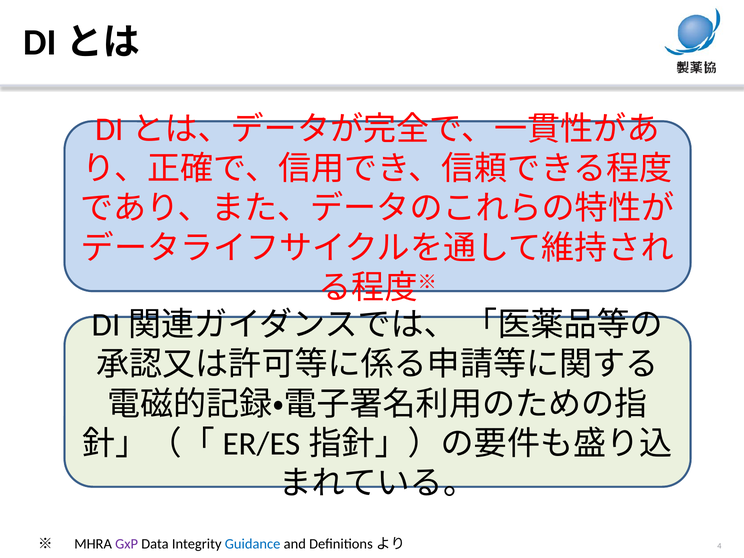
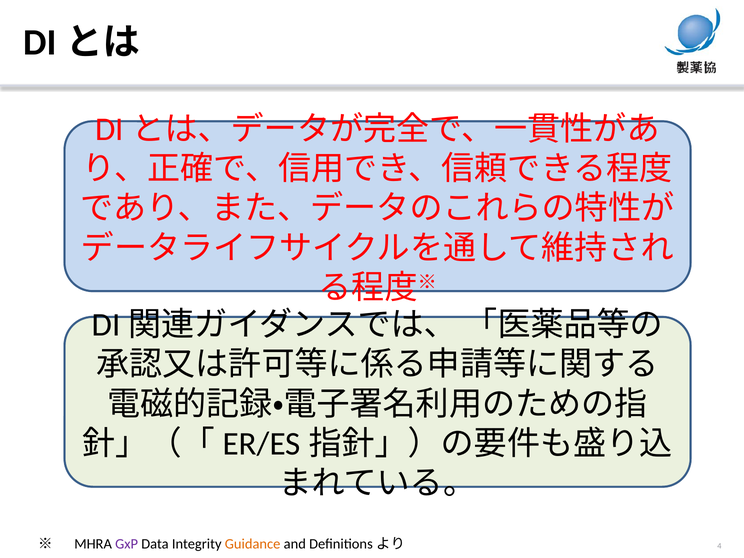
Guidance colour: blue -> orange (253, 544)
